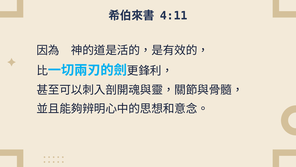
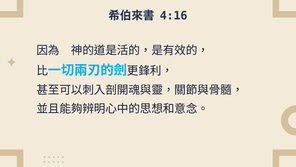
4:11: 4:11 -> 4:16 (174, 16)
